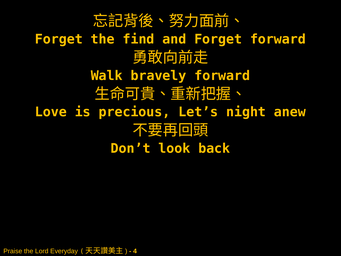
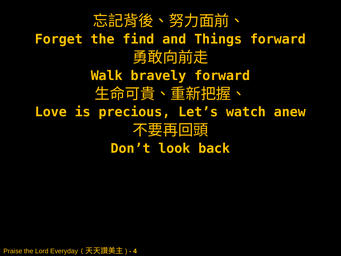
and Forget: Forget -> Things (218, 39)
night: night -> watch (246, 112)
